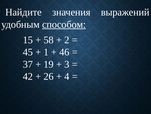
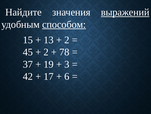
выражений underline: none -> present (125, 12)
58: 58 -> 13 (49, 40)
1: 1 -> 2 (46, 52)
46: 46 -> 78 (64, 52)
26: 26 -> 17 (49, 76)
4: 4 -> 6 (67, 76)
